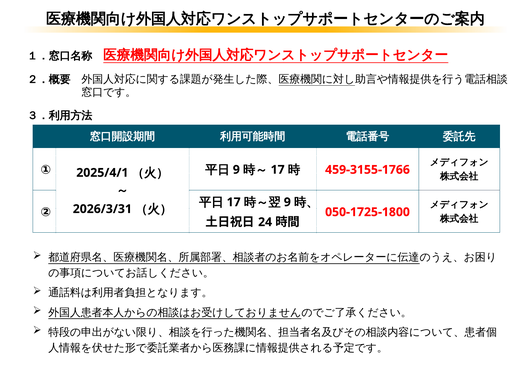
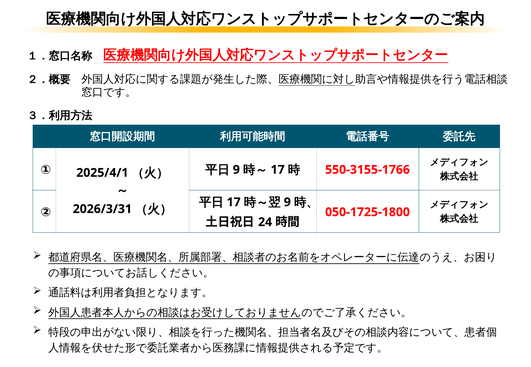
459-3155-1766: 459-3155-1766 -> 550-3155-1766 (367, 170)
